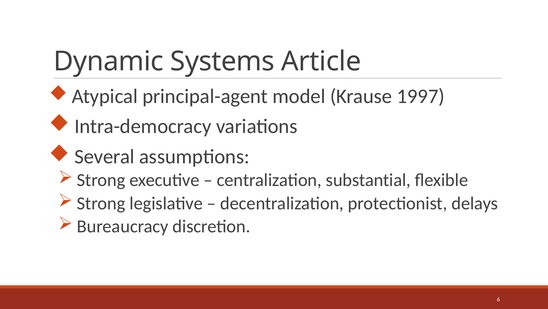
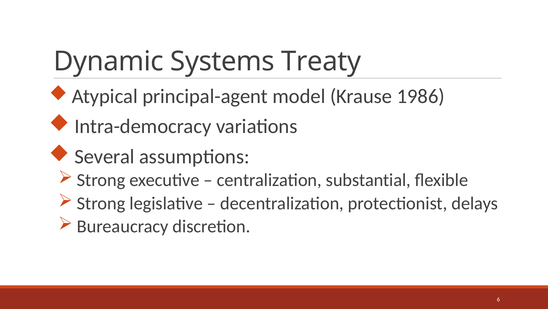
Article: Article -> Treaty (321, 61)
1997: 1997 -> 1986 (421, 96)
